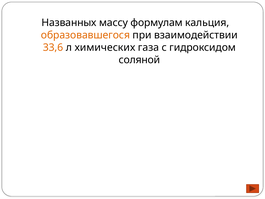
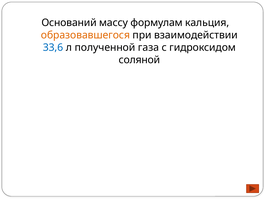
Названных: Названных -> Оснований (69, 23)
33,6 colour: orange -> blue (53, 47)
химических: химических -> полученной (105, 47)
